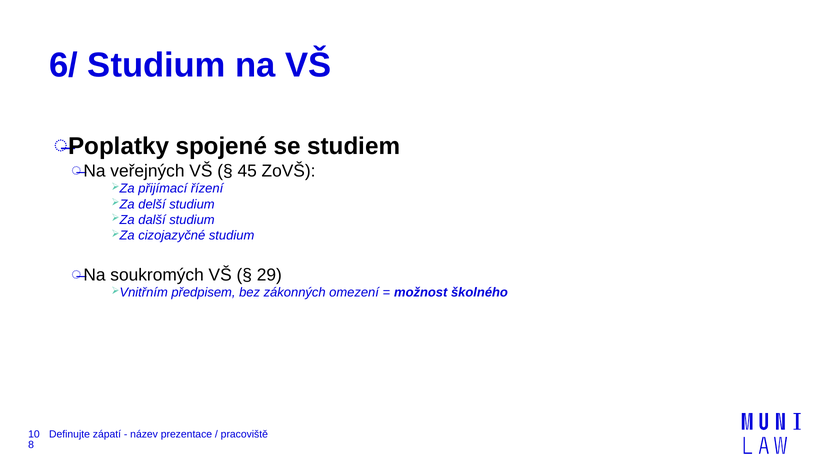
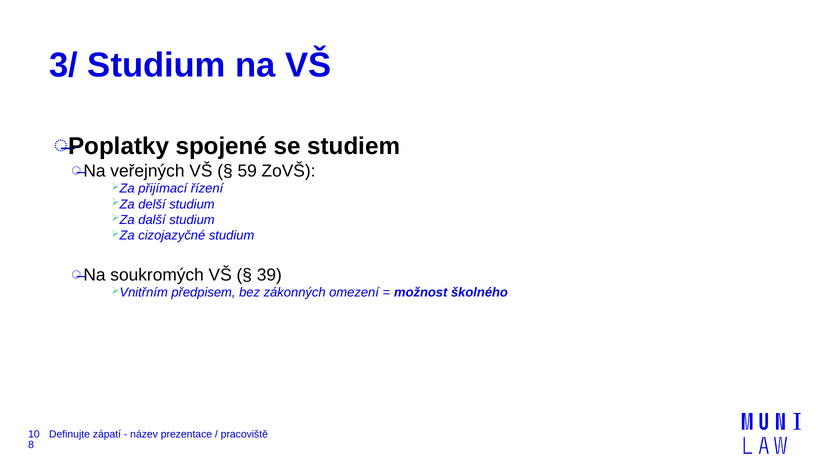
6/: 6/ -> 3/ (63, 65)
45: 45 -> 59 (247, 171)
29: 29 -> 39 (269, 274)
